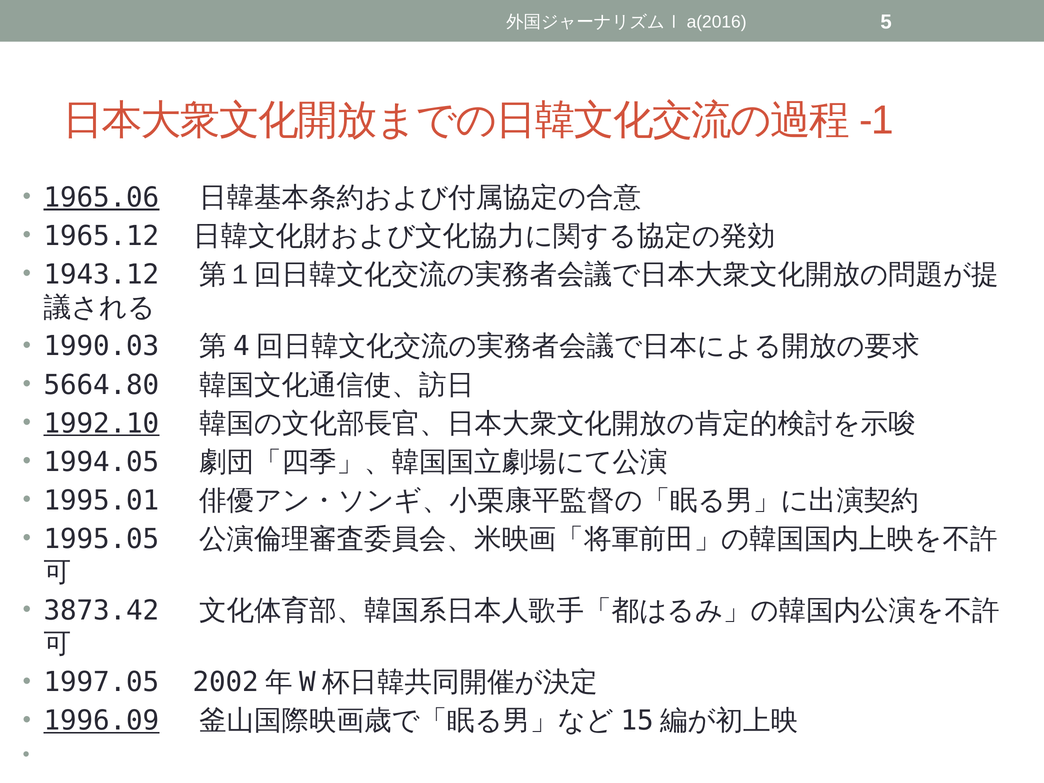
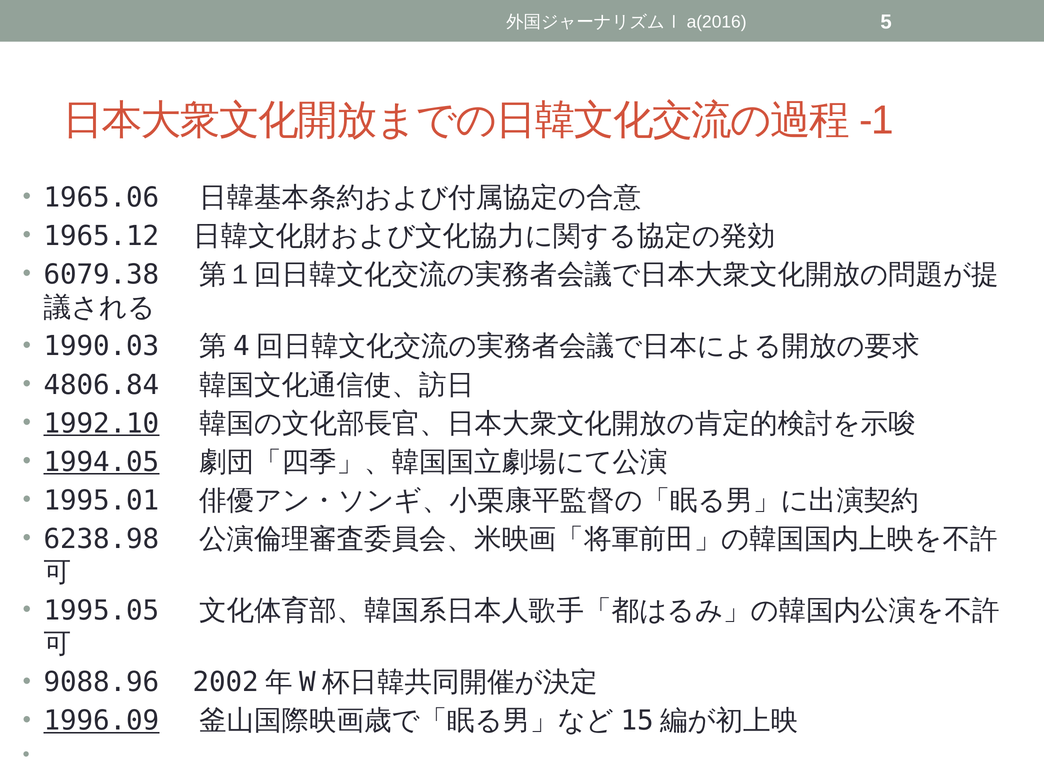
1965.06 underline: present -> none (102, 198)
1943.12: 1943.12 -> 6079.38 (102, 275)
5664.80: 5664.80 -> 4806.84 (102, 385)
1994.05 underline: none -> present (102, 462)
1995.05: 1995.05 -> 6238.98 (102, 539)
3873.42: 3873.42 -> 1995.05 (102, 611)
1997.05: 1997.05 -> 9088.96 (102, 682)
